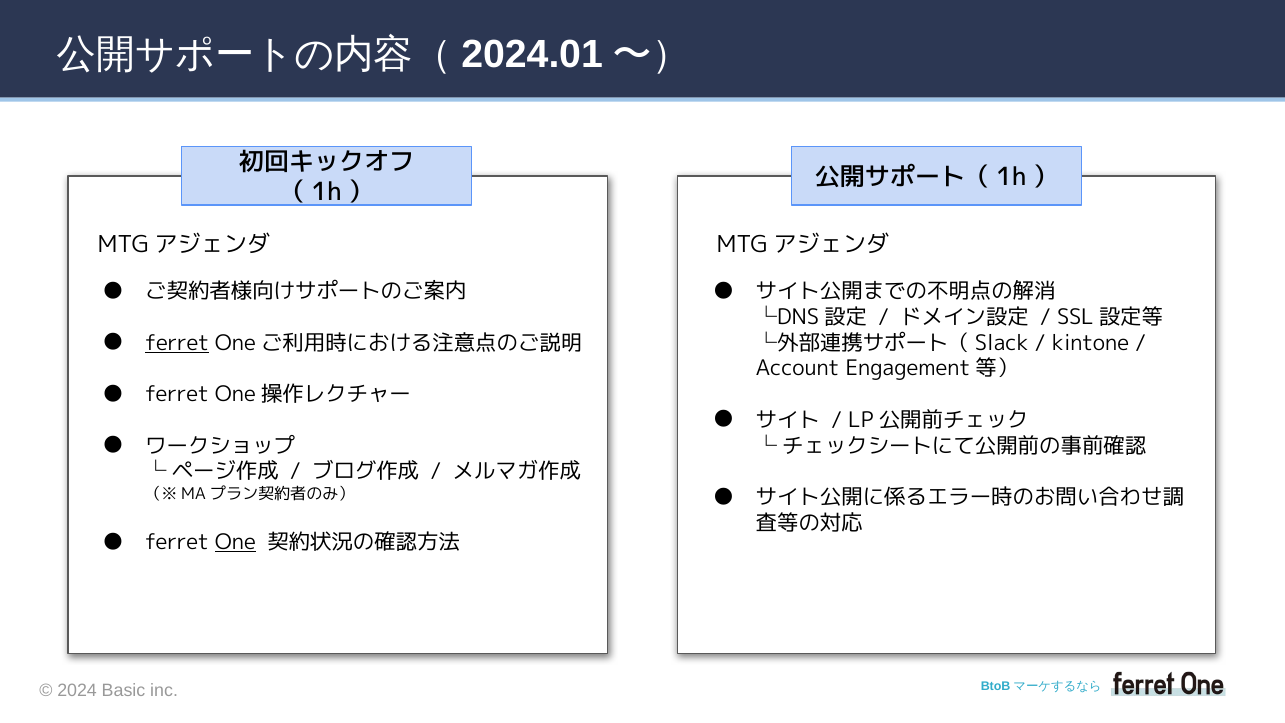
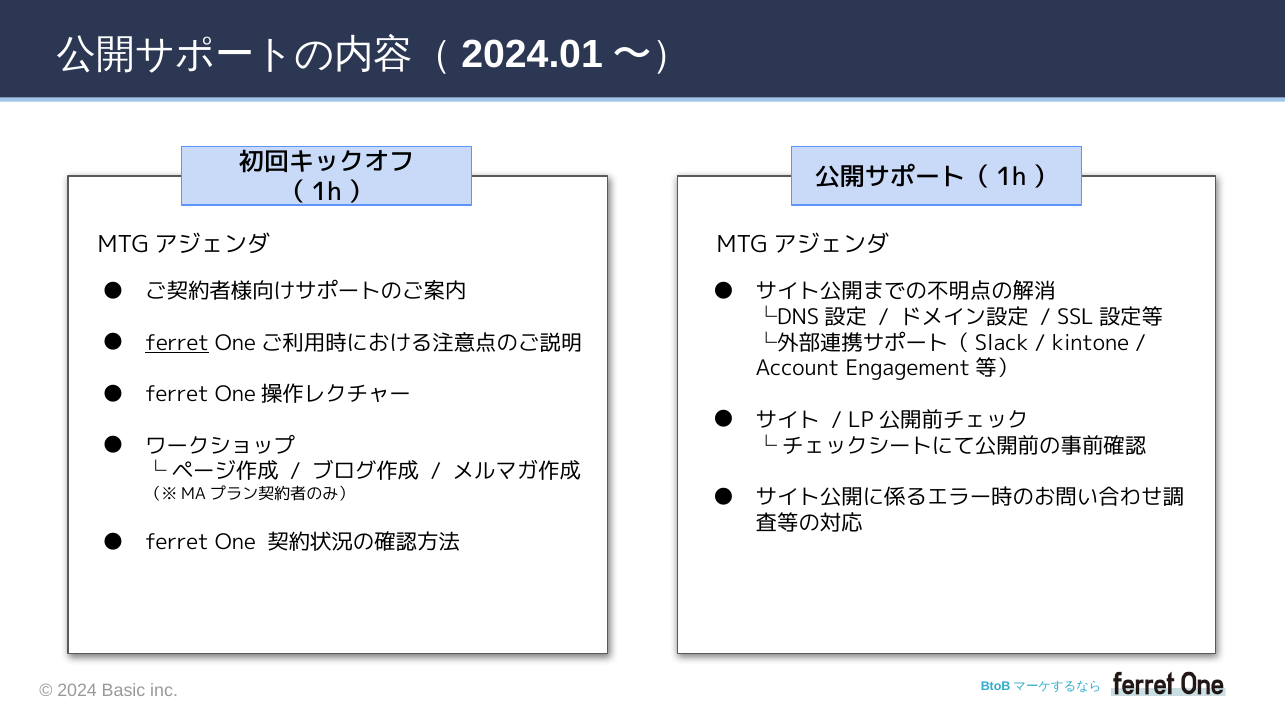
One underline: present -> none (235, 542)
